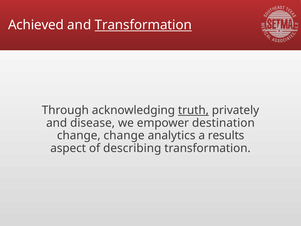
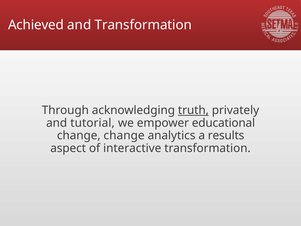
Transformation underline: present -> none (143, 25)
disease: disease -> tutorial (93, 123)
destination: destination -> educational (223, 123)
describing: describing -> interactive (132, 148)
